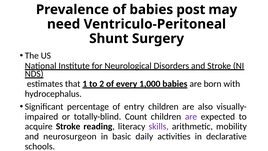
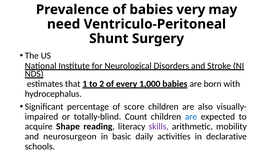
post: post -> very (191, 10)
entry: entry -> score (134, 106)
are colour: purple -> blue (191, 116)
acquire Stroke: Stroke -> Shape (68, 126)
